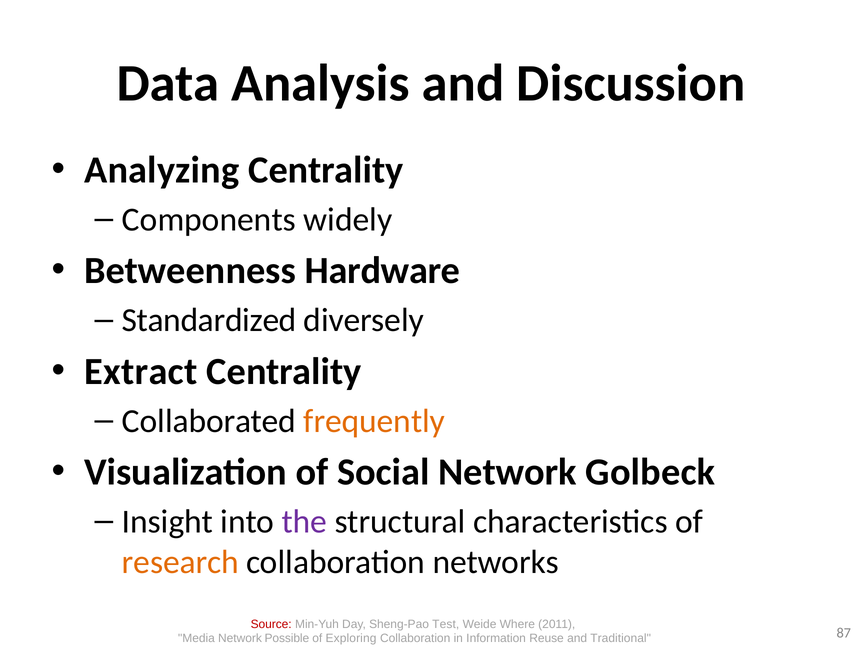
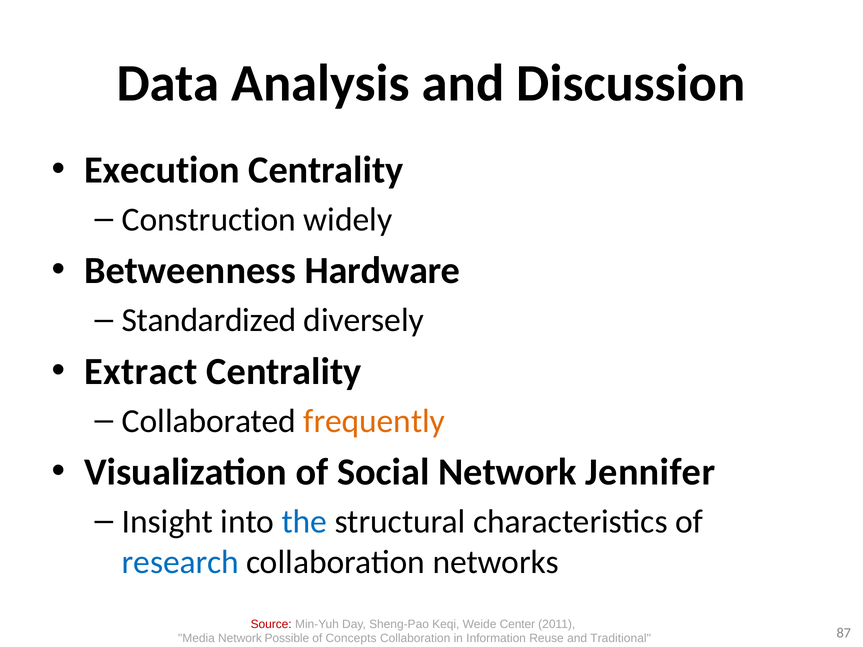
Analyzing: Analyzing -> Execution (162, 170)
Components: Components -> Construction (209, 220)
Golbeck: Golbeck -> Jennifer (650, 472)
the colour: purple -> blue (304, 522)
research colour: orange -> blue (180, 562)
Test: Test -> Keqi (446, 624)
Where: Where -> Center (517, 624)
Exploring: Exploring -> Concepts (351, 639)
